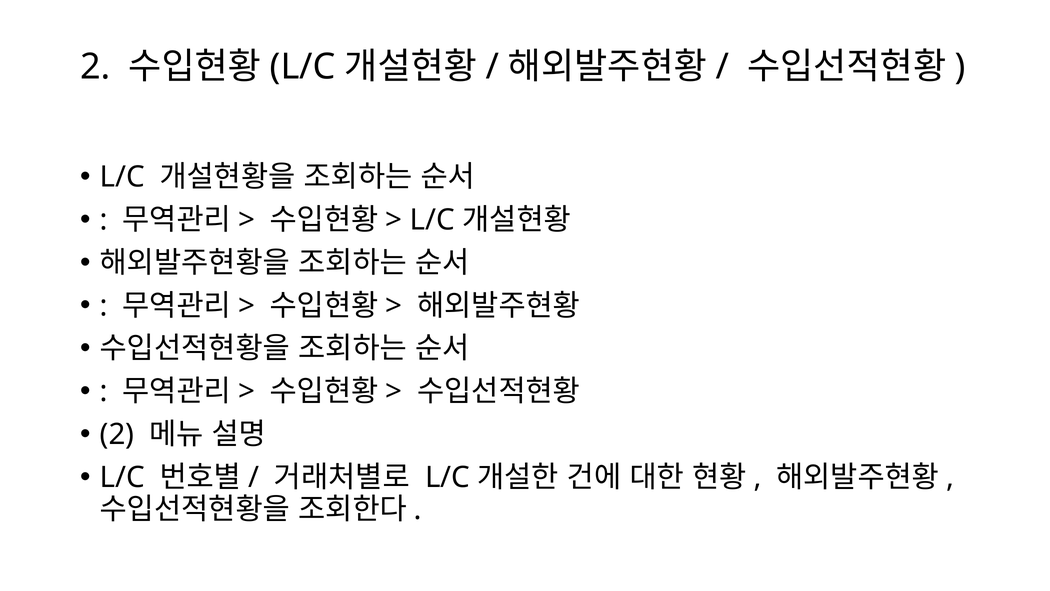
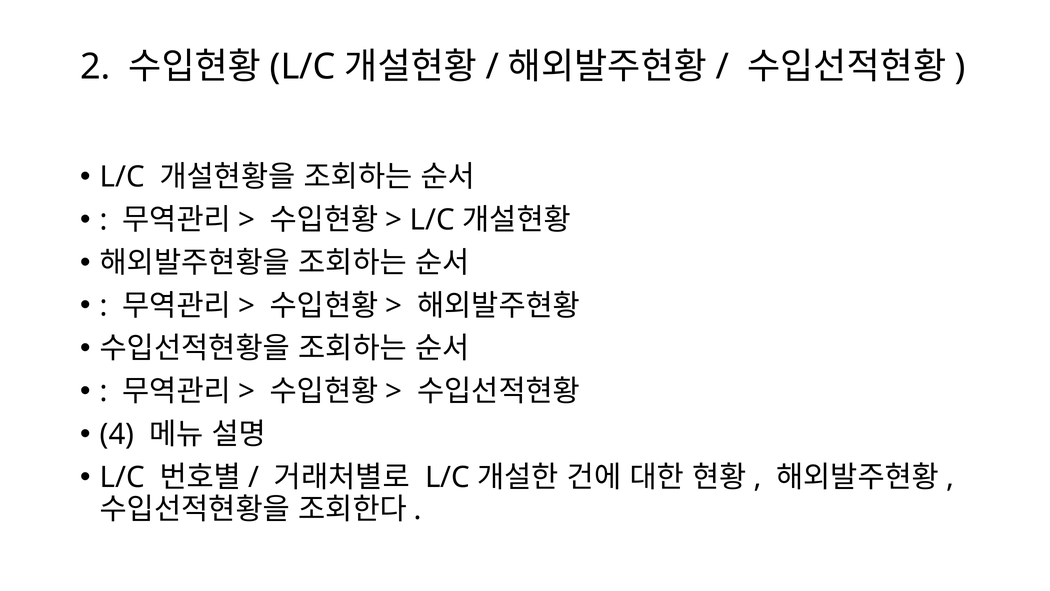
2: 2 -> 4 (117, 434)
